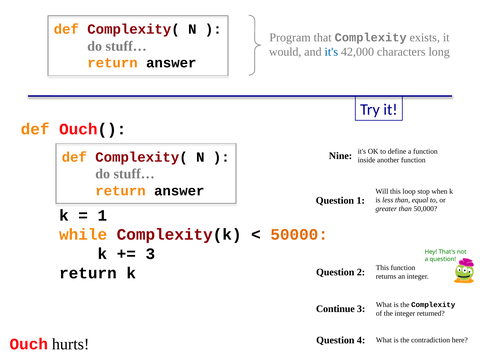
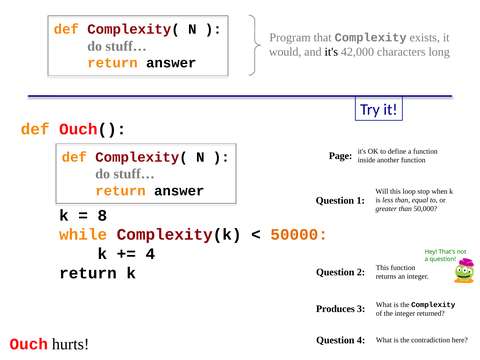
it's colour: blue -> black (331, 52)
Nine: Nine -> Page (341, 156)
1: 1 -> 8 (102, 215)
3: 3 -> 4 (150, 254)
Continue: Continue -> Produces (335, 309)
